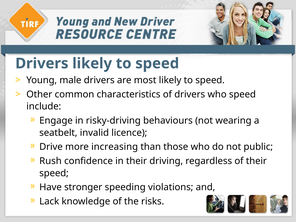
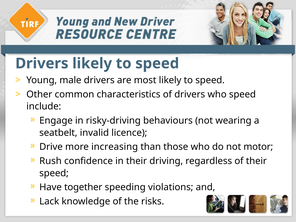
public: public -> motor (258, 147)
stronger: stronger -> together (83, 187)
